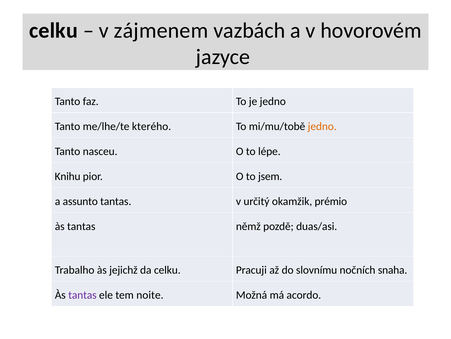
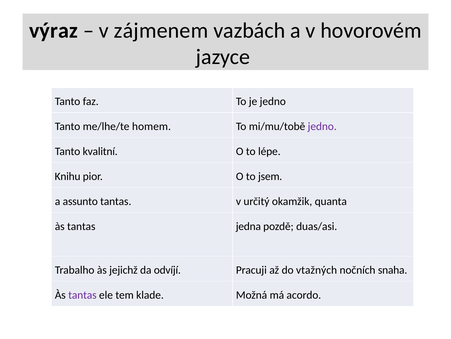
celku: celku -> výraz (53, 30)
kterého: kterého -> homem (152, 126)
jedno colour: orange -> purple (322, 126)
nasceu: nasceu -> kvalitní (100, 151)
prémio: prémio -> quanta (331, 201)
němž: němž -> jedna (248, 226)
da celku: celku -> odvíjí (167, 270)
slovnímu: slovnímu -> vtažných (317, 270)
noite: noite -> klade (150, 294)
